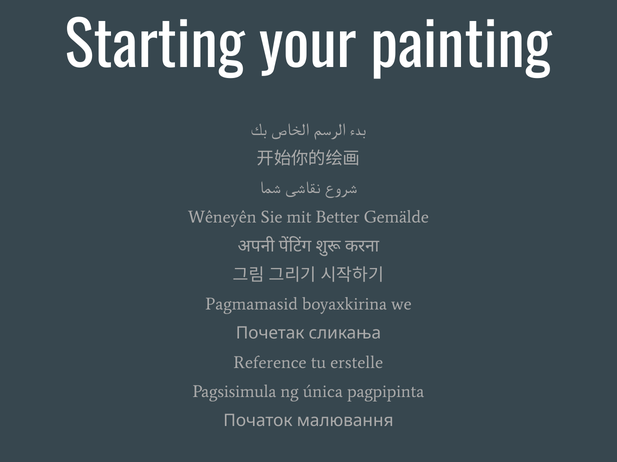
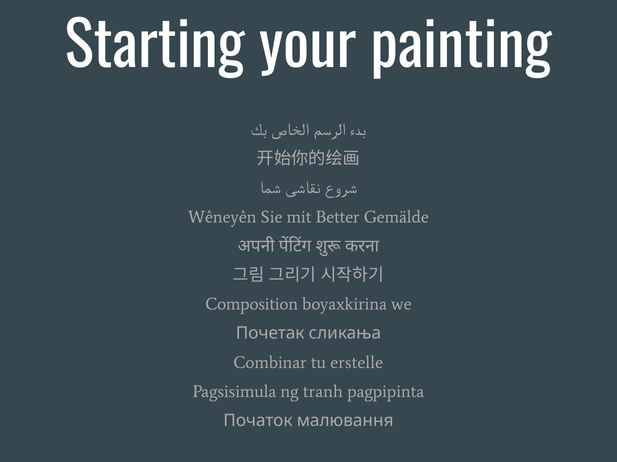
Pagmamasid: Pagmamasid -> Composition (252, 305)
Reference: Reference -> Combinar (270, 363)
única: única -> tranh (323, 392)
